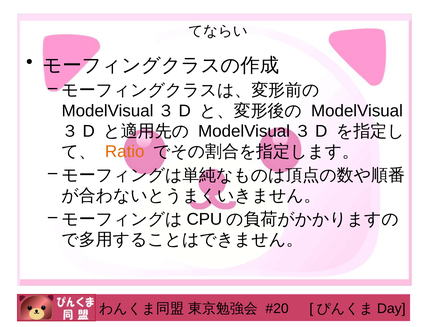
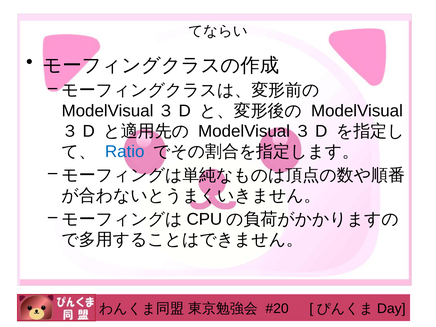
Ratio colour: orange -> blue (125, 151)
